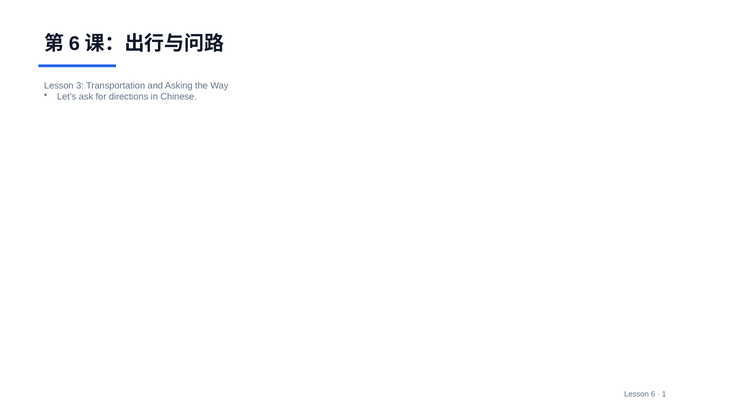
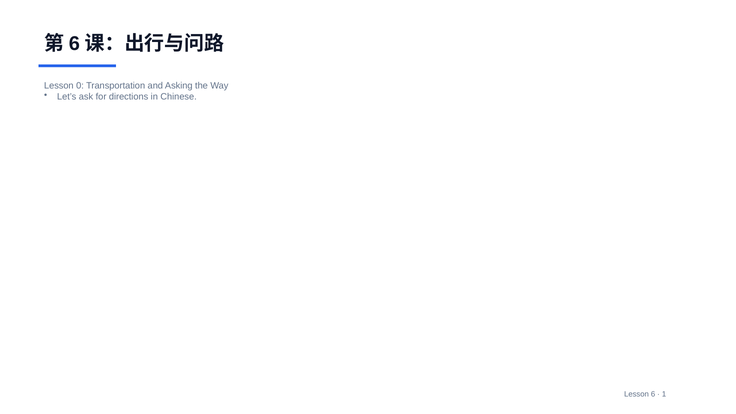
3: 3 -> 0 (80, 86)
